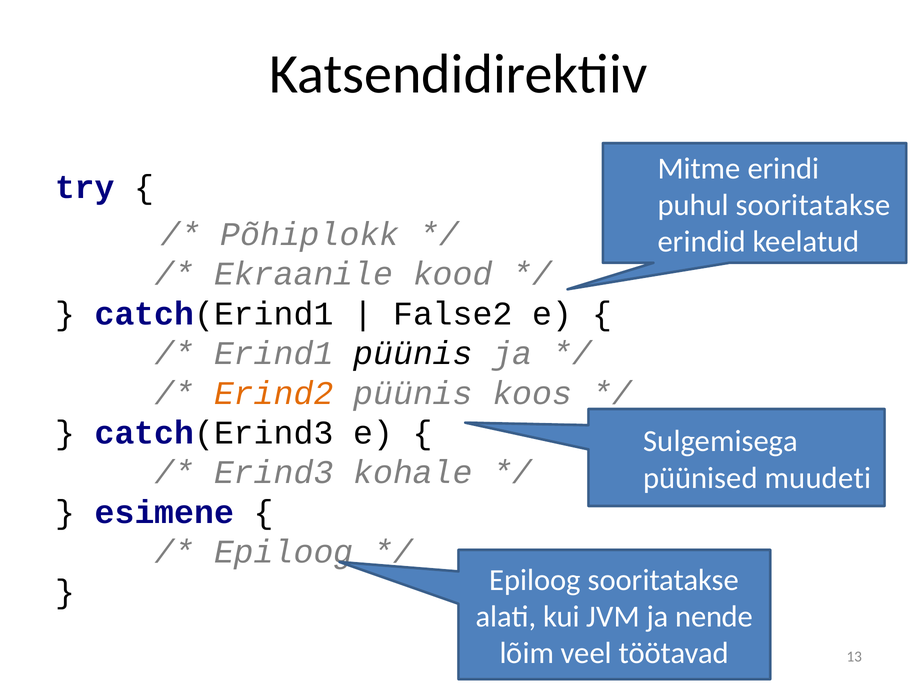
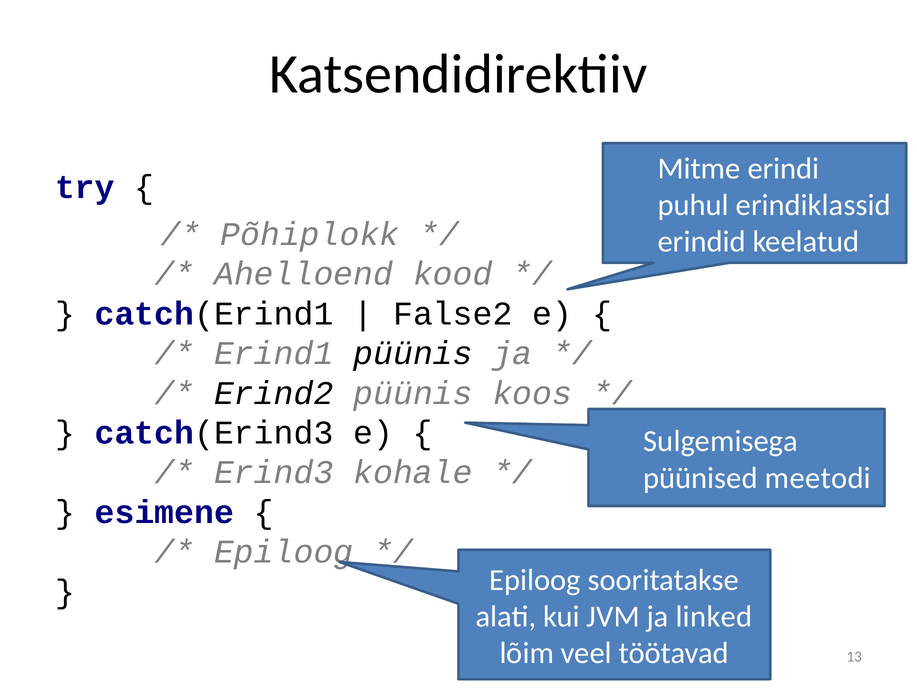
puhul sooritatakse: sooritatakse -> erindiklassid (813, 205)
Ekraanile: Ekraanile -> Ahelloend (304, 274)
Erind2 colour: orange -> black (274, 393)
muudeti: muudeti -> meetodi (818, 478)
nende: nende -> linked (714, 616)
